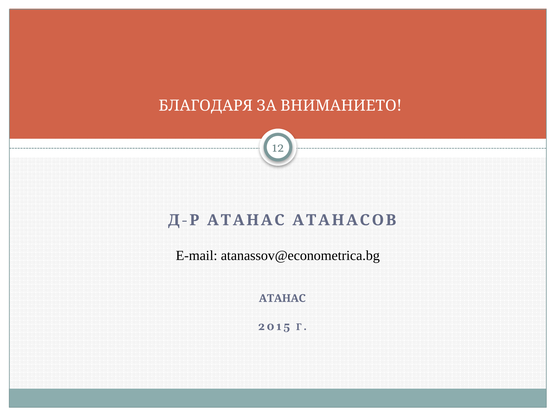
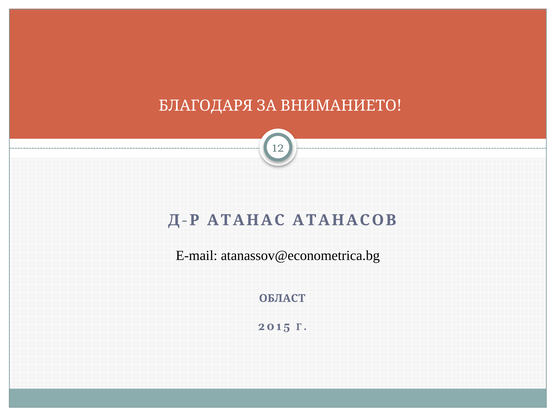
АТАНАС: АТАНАС -> ОБЛАСТ (282, 298)
